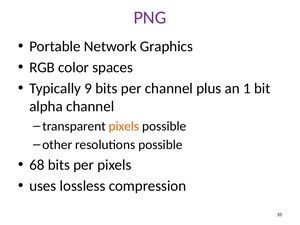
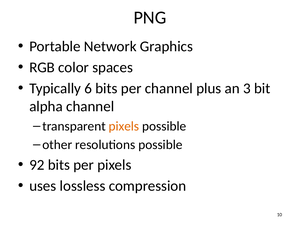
PNG colour: purple -> black (150, 18)
9: 9 -> 6 (88, 89)
1: 1 -> 3 (247, 89)
68: 68 -> 92 (37, 165)
